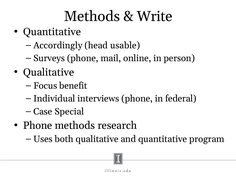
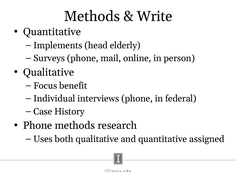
Accordingly: Accordingly -> Implements (58, 45)
usable: usable -> elderly (125, 45)
Special: Special -> History (69, 111)
program: program -> assigned (207, 139)
